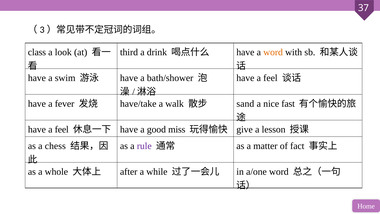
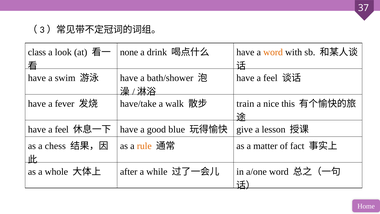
third: third -> none (129, 52)
sand: sand -> train (245, 104)
fast: fast -> this (288, 104)
miss: miss -> blue (177, 129)
rule colour: purple -> orange (144, 146)
